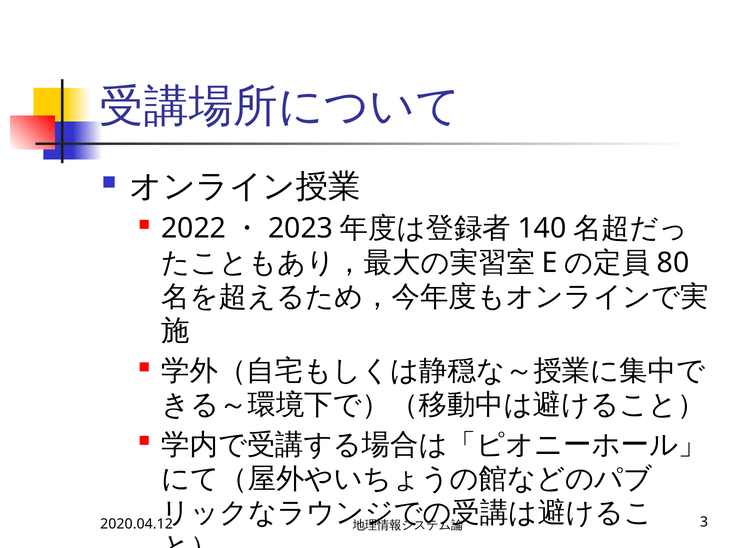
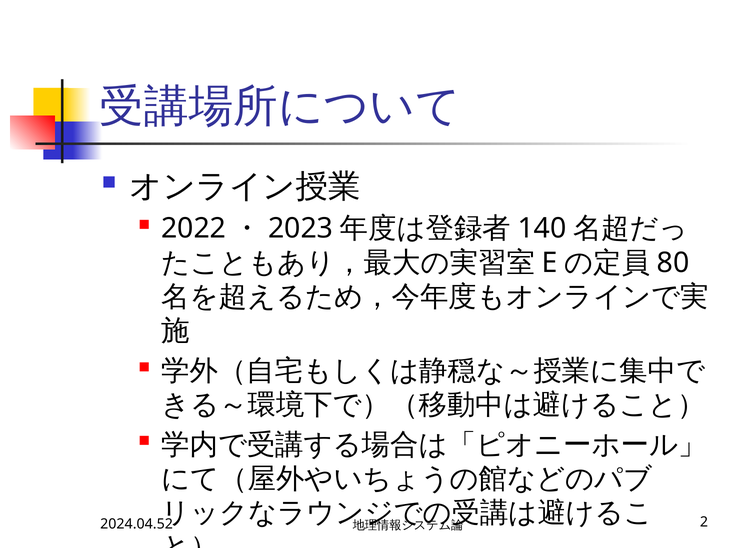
2020.04.12: 2020.04.12 -> 2024.04.52 (137, 524)
3: 3 -> 2 (704, 522)
